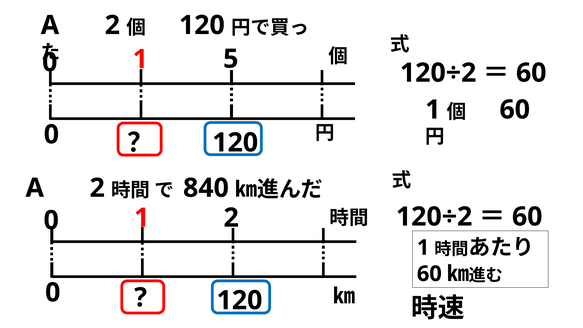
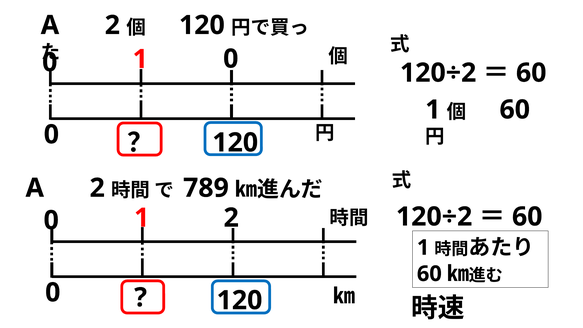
1 5: 5 -> 0 (231, 59)
840: 840 -> 789 (206, 188)
